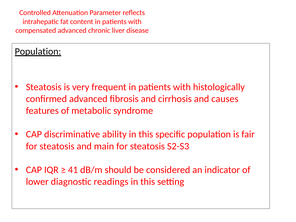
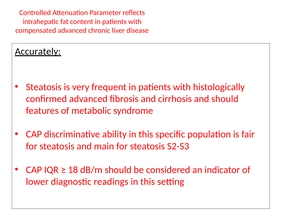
Population: Population -> Accurately (38, 51)
and causes: causes -> should (225, 99)
41: 41 -> 18 (73, 170)
